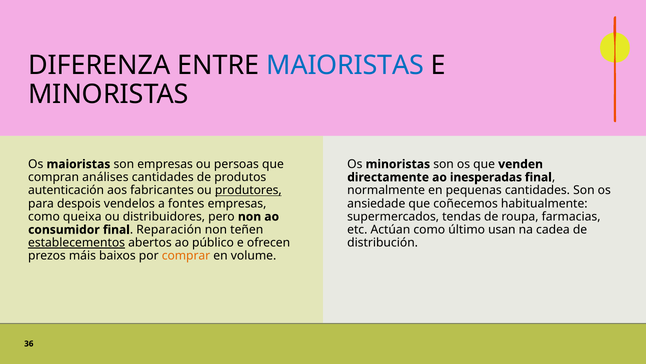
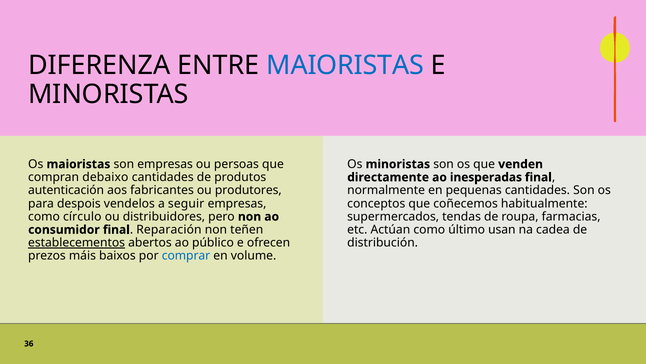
análises: análises -> debaixo (105, 177)
produtores underline: present -> none (248, 190)
fontes: fontes -> seguir (186, 203)
ansiedade: ansiedade -> conceptos (376, 203)
queixa: queixa -> círculo (82, 216)
comprar colour: orange -> blue (186, 256)
